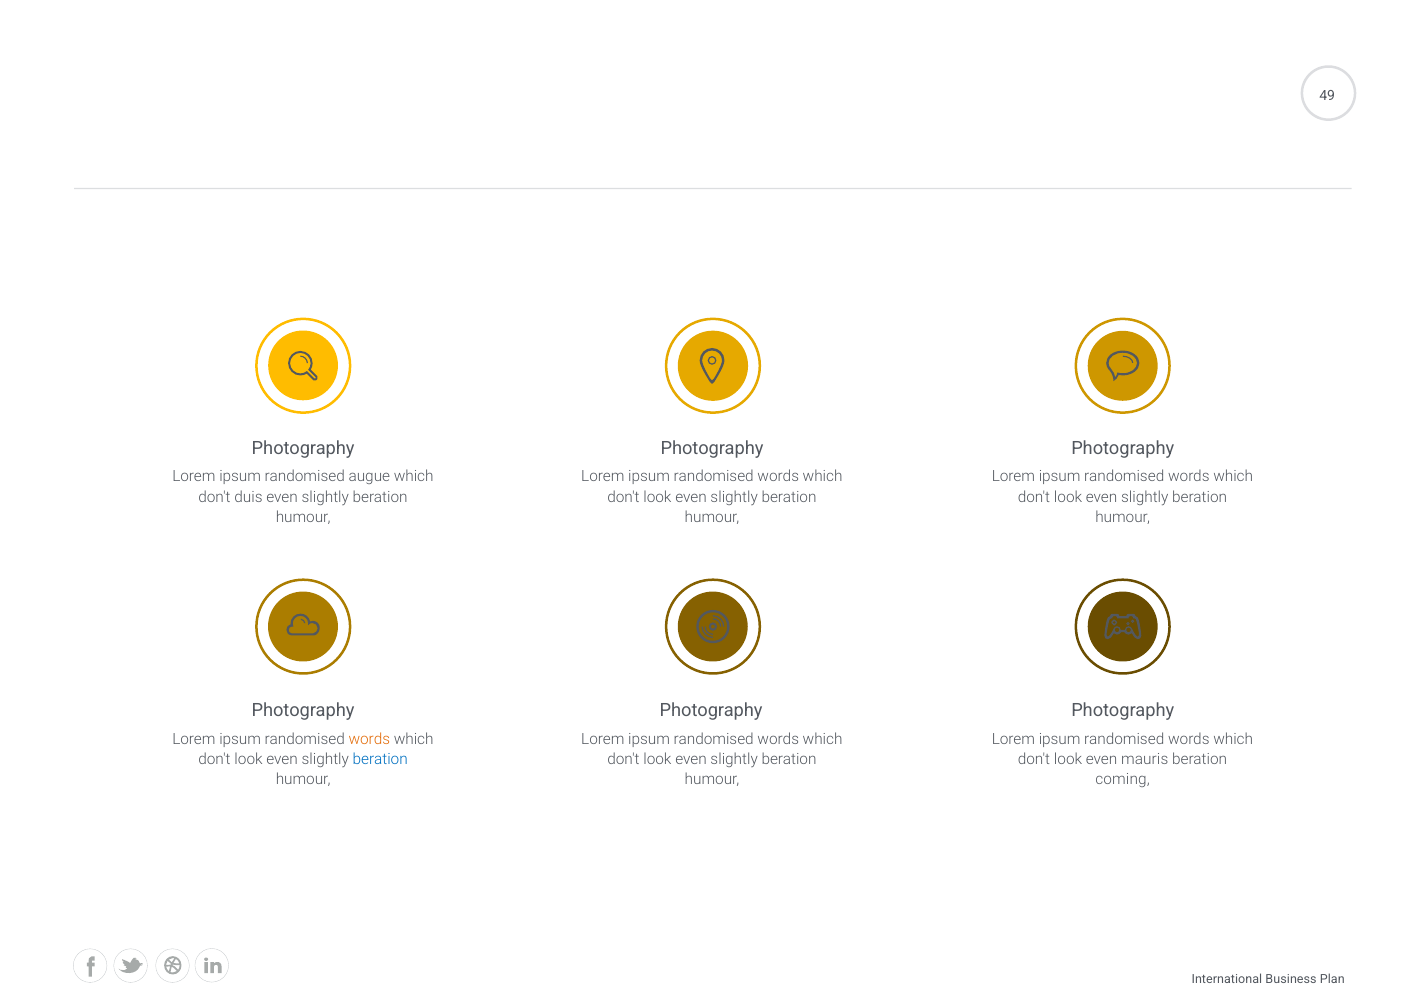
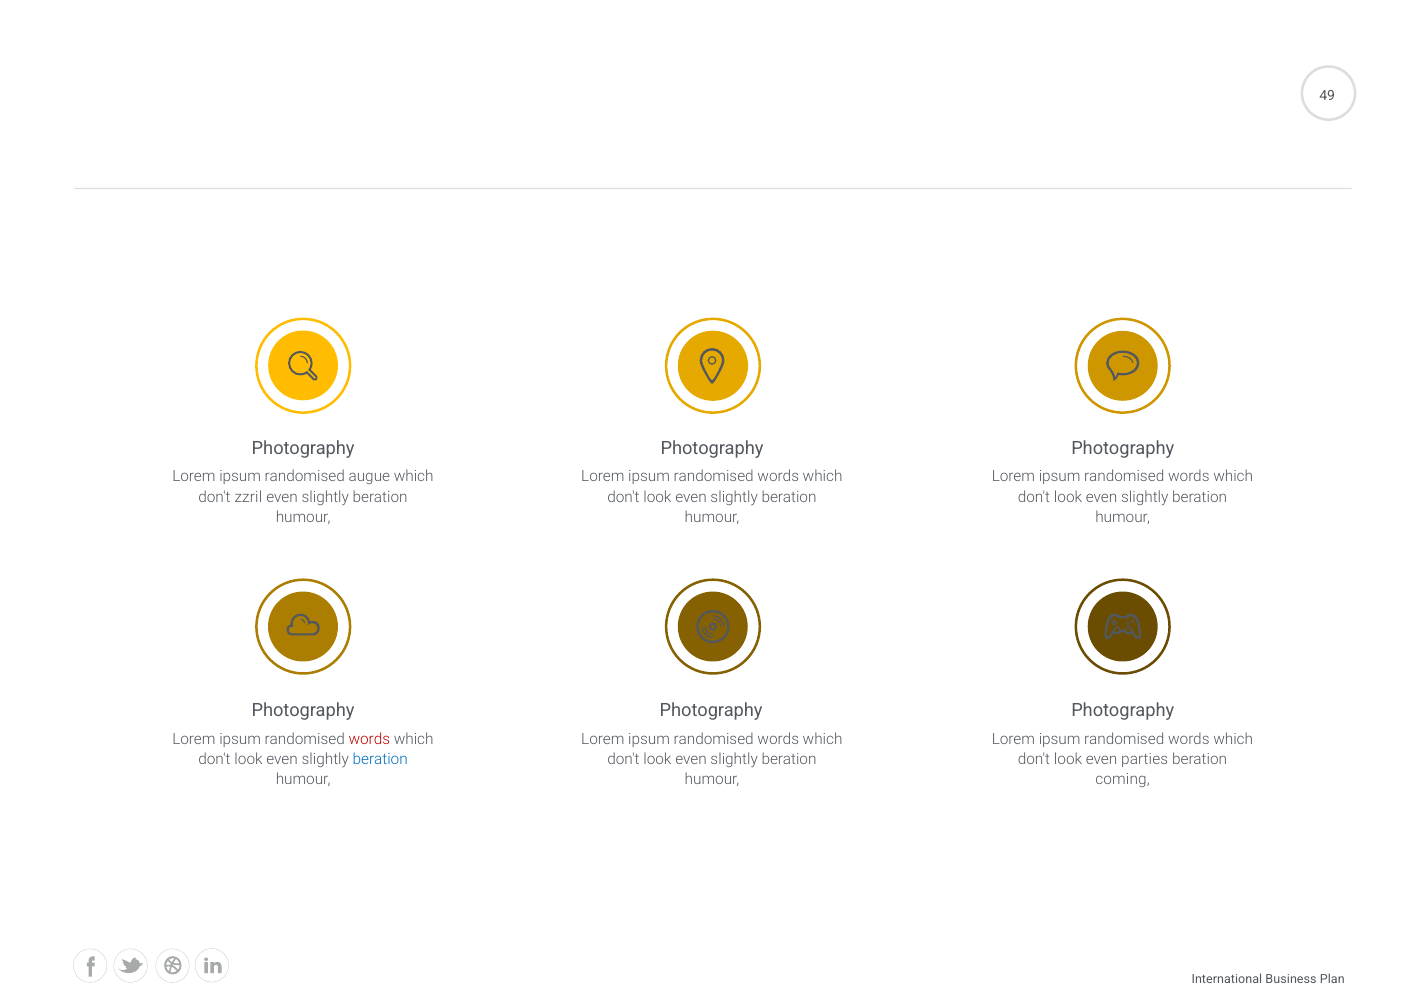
duis: duis -> zzril (248, 497)
words colour: orange -> red (369, 739)
mauris: mauris -> parties (1145, 759)
